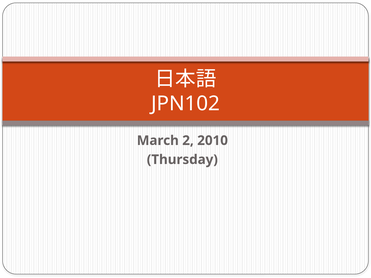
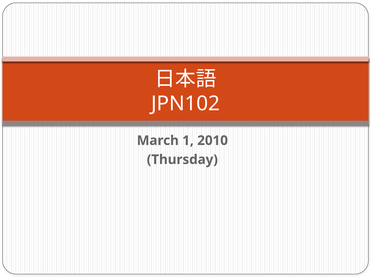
2: 2 -> 1 (188, 141)
